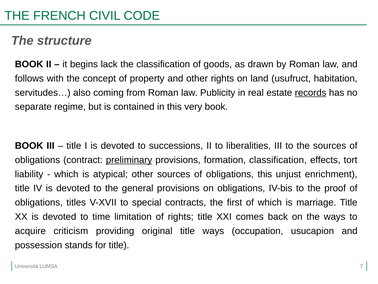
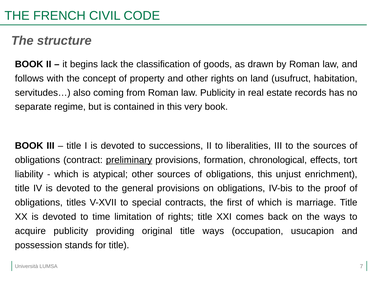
records underline: present -> none (311, 93)
formation classification: classification -> chronological (278, 160)
acquire criticism: criticism -> publicity (71, 231)
